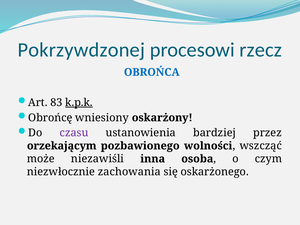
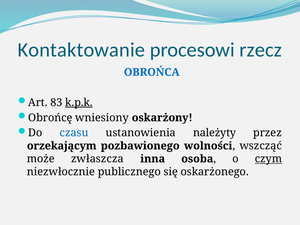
Pokrzywdzonej: Pokrzywdzonej -> Kontaktowanie (81, 50)
czasu colour: purple -> blue (74, 133)
bardziej: bardziej -> należyty (215, 133)
niezawiśli: niezawiśli -> zwłaszcza (97, 159)
czym underline: none -> present (268, 159)
zachowania: zachowania -> publicznego (129, 172)
